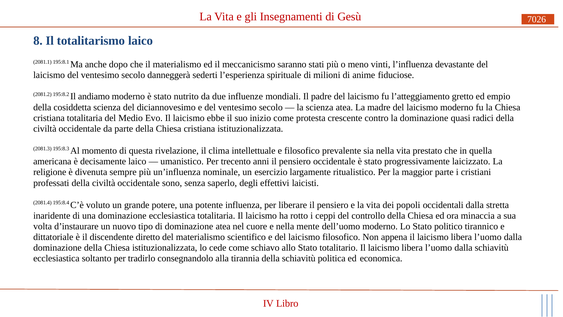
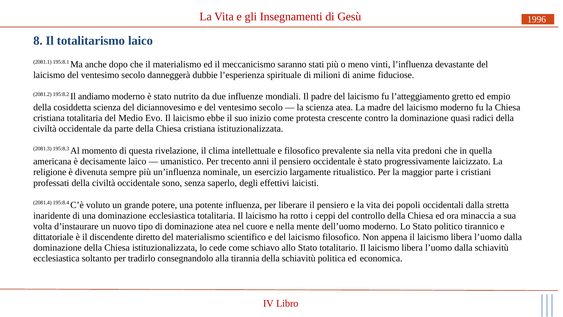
7026: 7026 -> 1996 (537, 19)
sederti: sederti -> dubbie (205, 75)
prestato: prestato -> predoni (427, 151)
